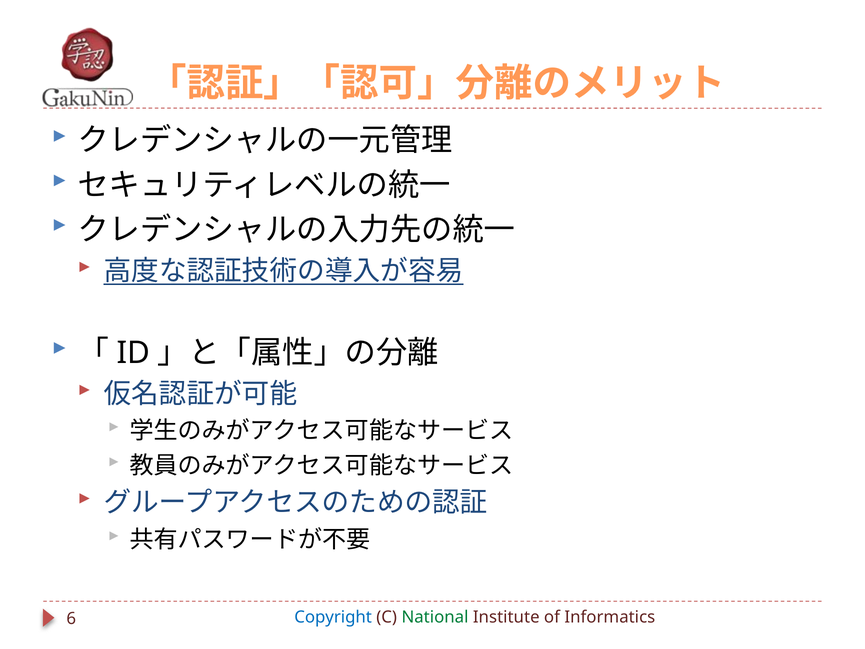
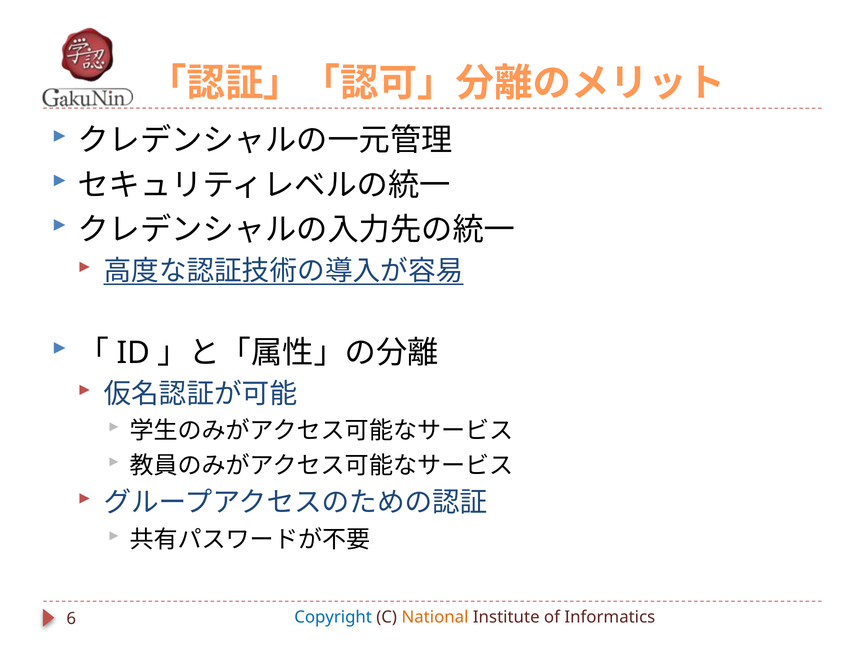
National colour: green -> orange (435, 617)
